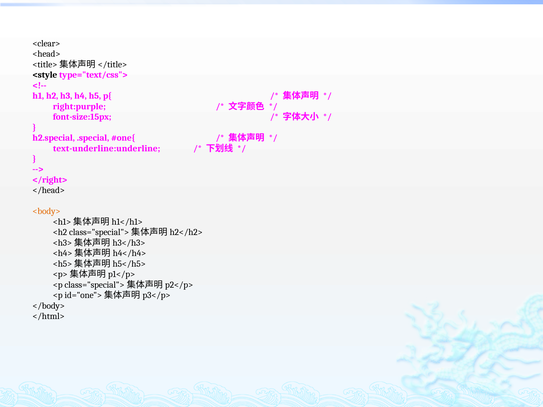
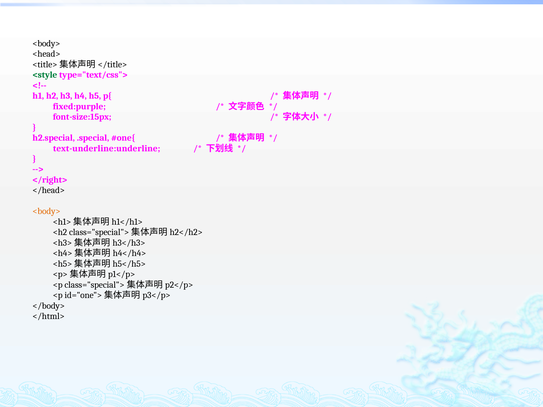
<clear>: <clear> -> <body> (46, 43)
<style colour: black -> green (45, 75)
right:purple: right:purple -> fixed:purple (79, 106)
